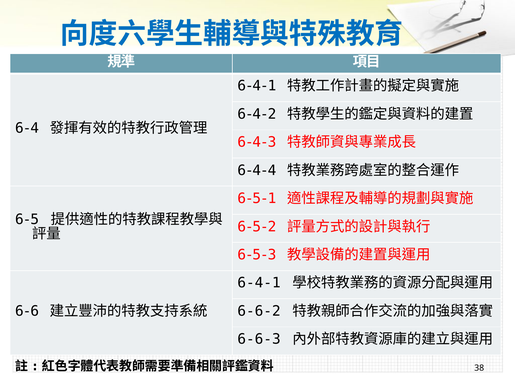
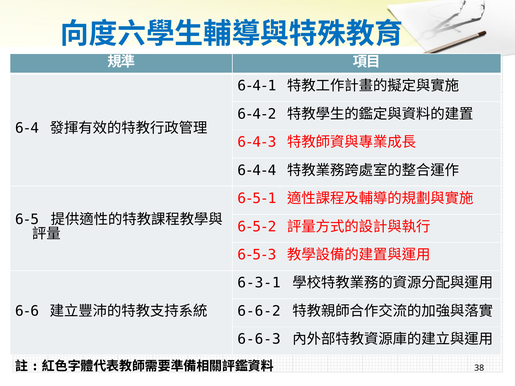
6-4-1: 6-4-1 -> 6-3-1 (259, 283)
